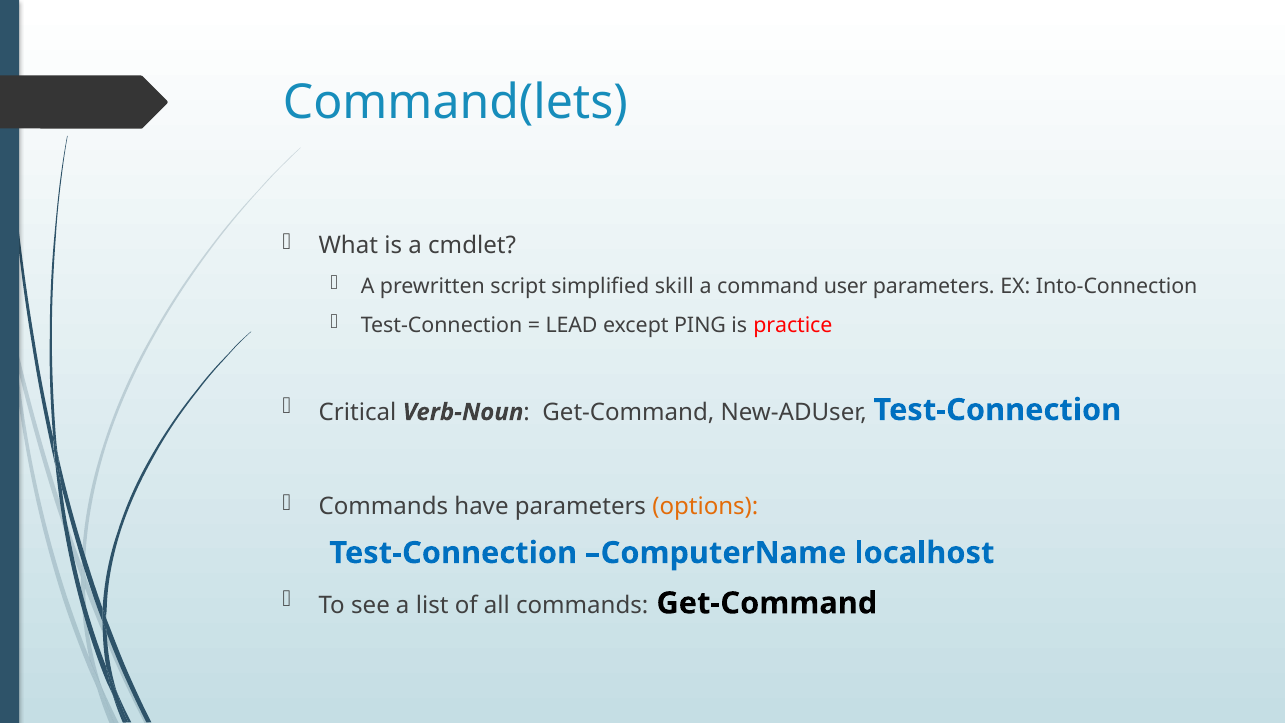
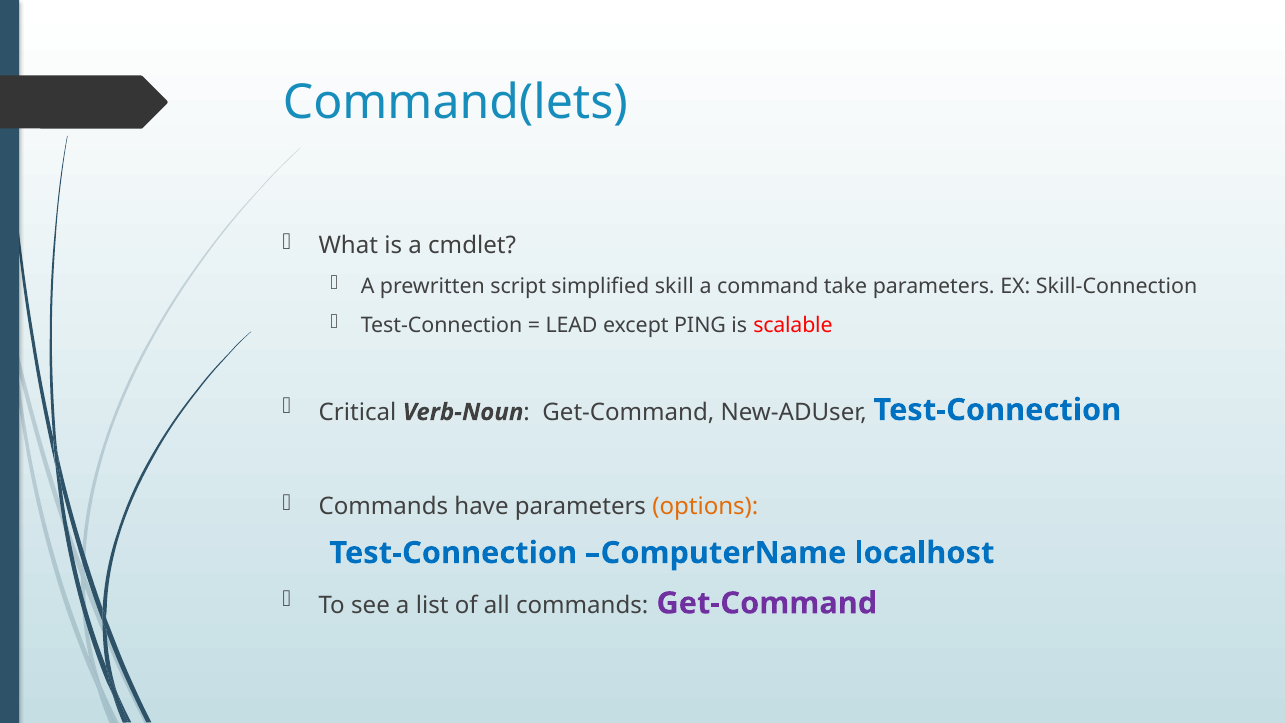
user: user -> take (846, 286)
Into-Connection: Into-Connection -> Skill-Connection (1117, 286)
practice: practice -> scalable (793, 325)
Get-Command colour: black -> purple (767, 603)
